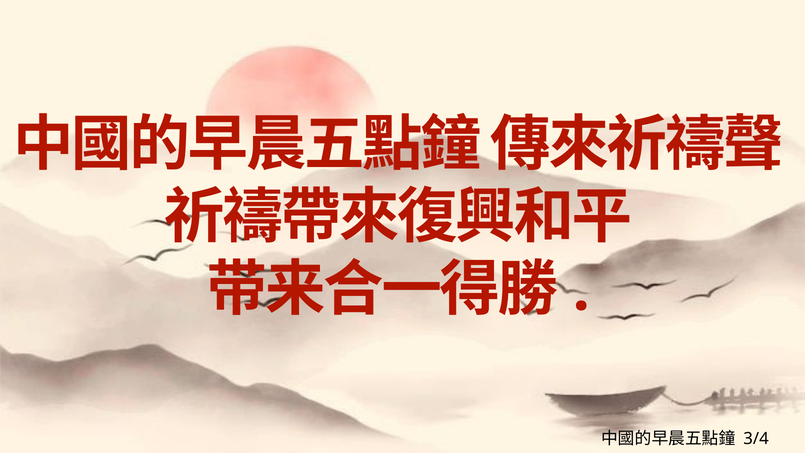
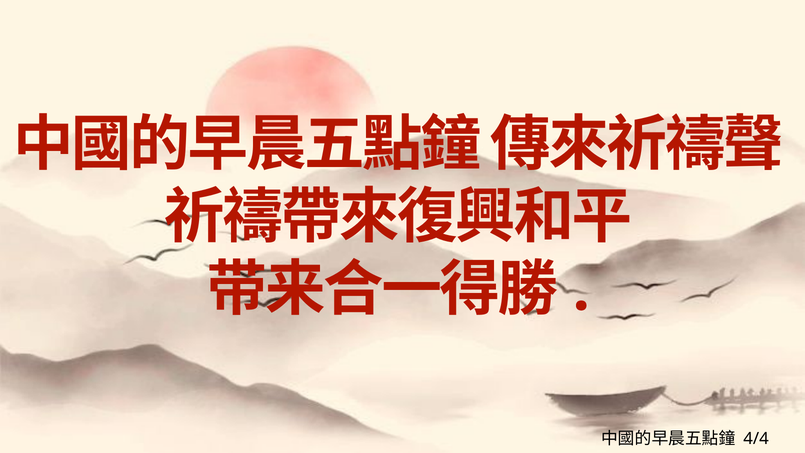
3/4: 3/4 -> 4/4 (756, 439)
